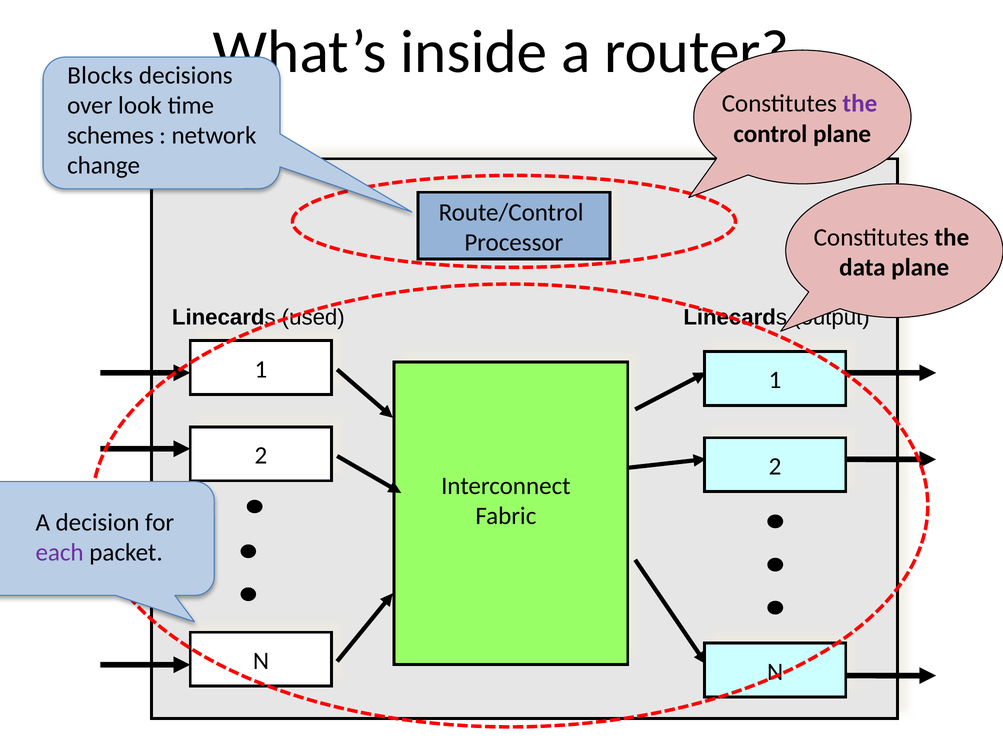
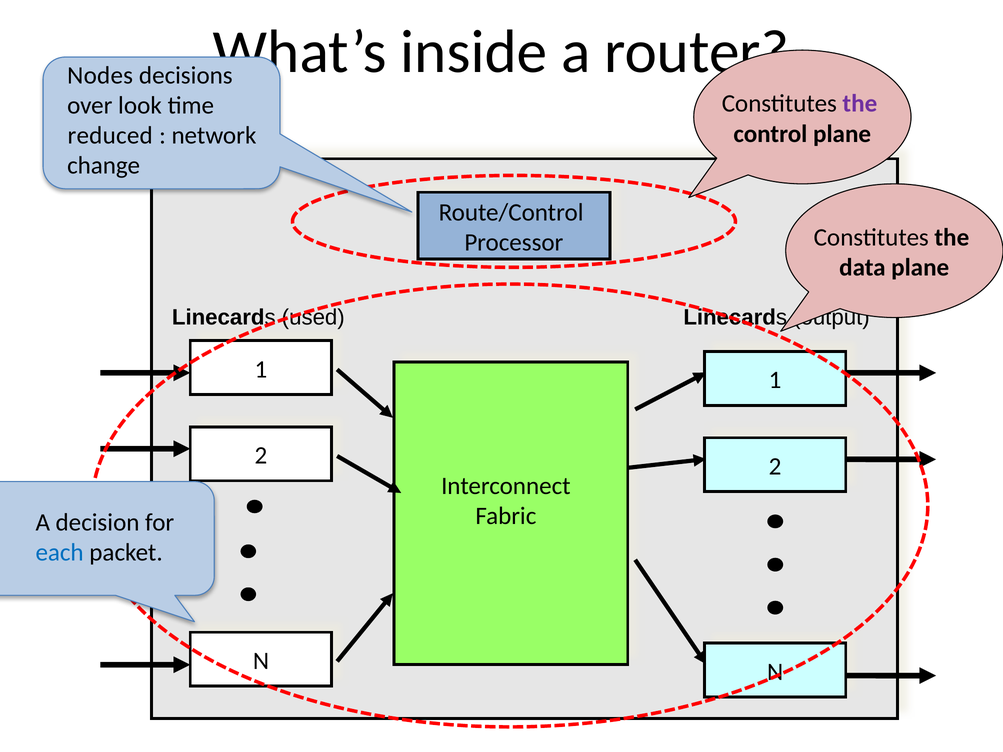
Blocks: Blocks -> Nodes (100, 75)
schemes: schemes -> reduced (110, 135)
each colour: purple -> blue (60, 553)
